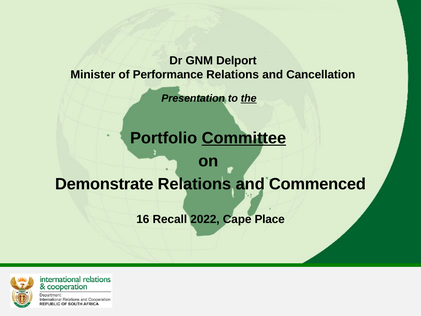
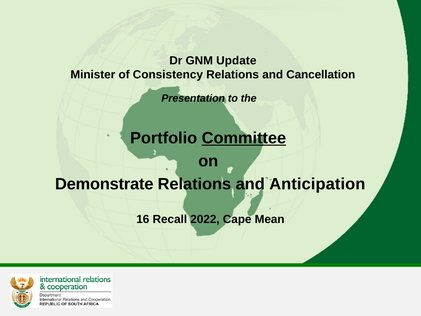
Delport: Delport -> Update (236, 61)
Performance: Performance -> Consistency (168, 75)
the underline: present -> none (249, 98)
Commenced: Commenced -> Anticipation (317, 184)
Place: Place -> Mean (270, 219)
